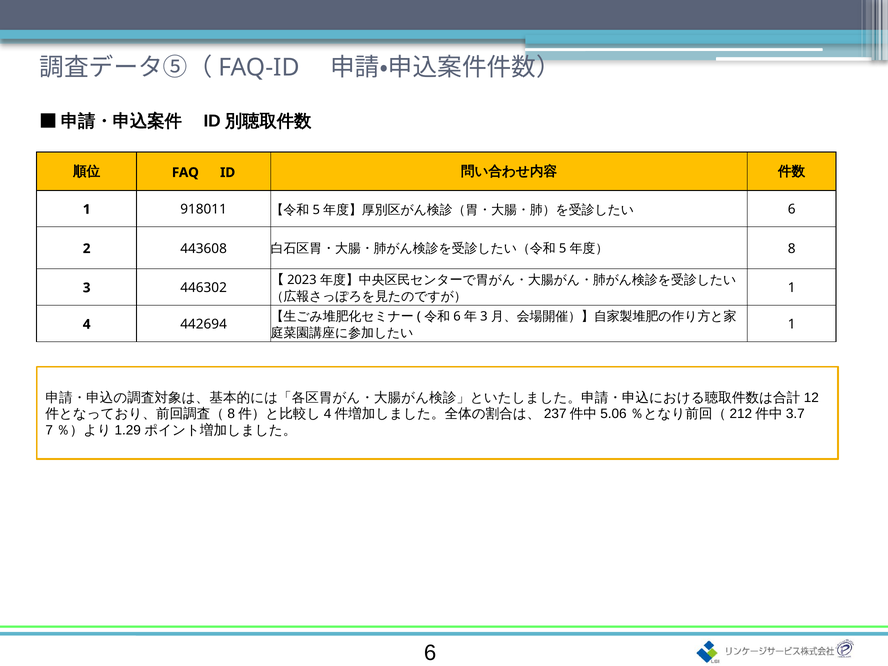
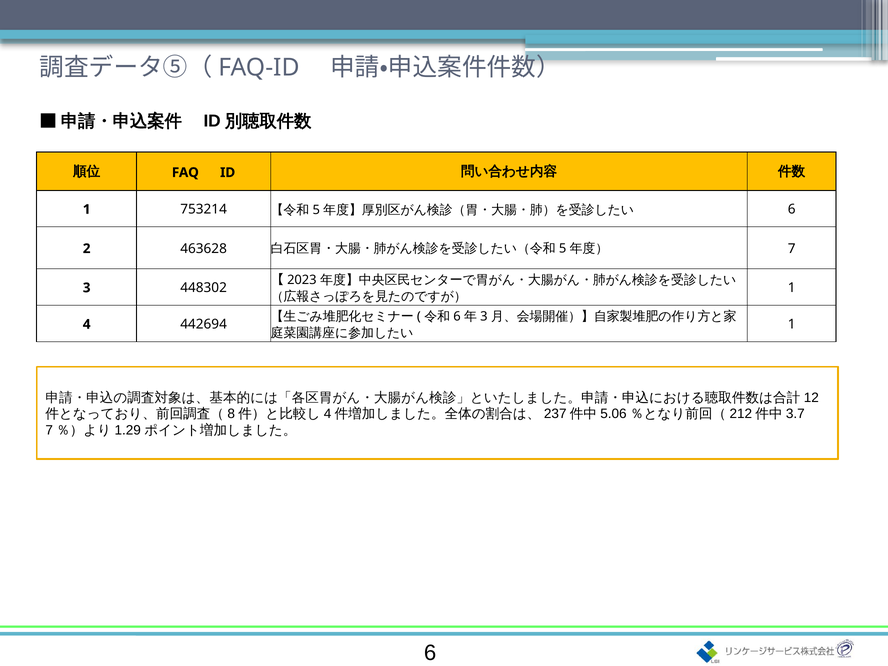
918011: 918011 -> 753214 (204, 209)
443608: 443608 -> 463628 (204, 249)
8: 8 -> 7 (792, 249)
446302: 446302 -> 448302 (204, 288)
